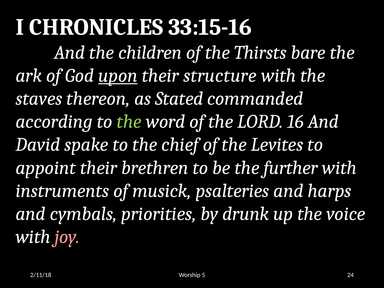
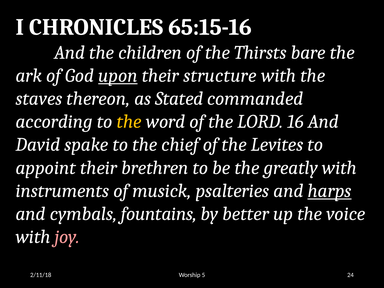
33:15-16: 33:15-16 -> 65:15-16 (210, 27)
the colour: light green -> yellow (129, 122)
further: further -> greatly (291, 168)
harps underline: none -> present (329, 191)
priorities: priorities -> fountains (159, 214)
drunk: drunk -> better (246, 214)
